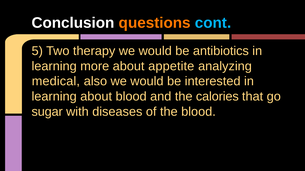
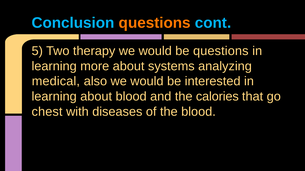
Conclusion colour: white -> light blue (73, 23)
be antibiotics: antibiotics -> questions (221, 51)
appetite: appetite -> systems (171, 66)
sugar: sugar -> chest (47, 112)
